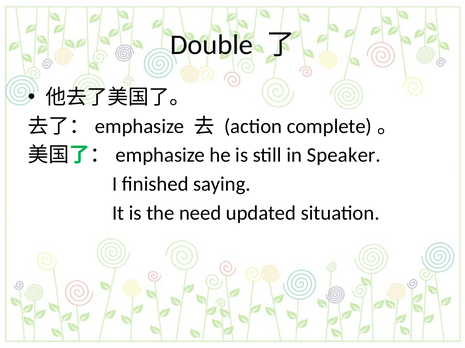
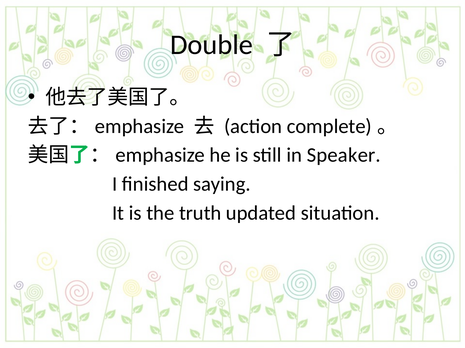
need: need -> truth (200, 213)
